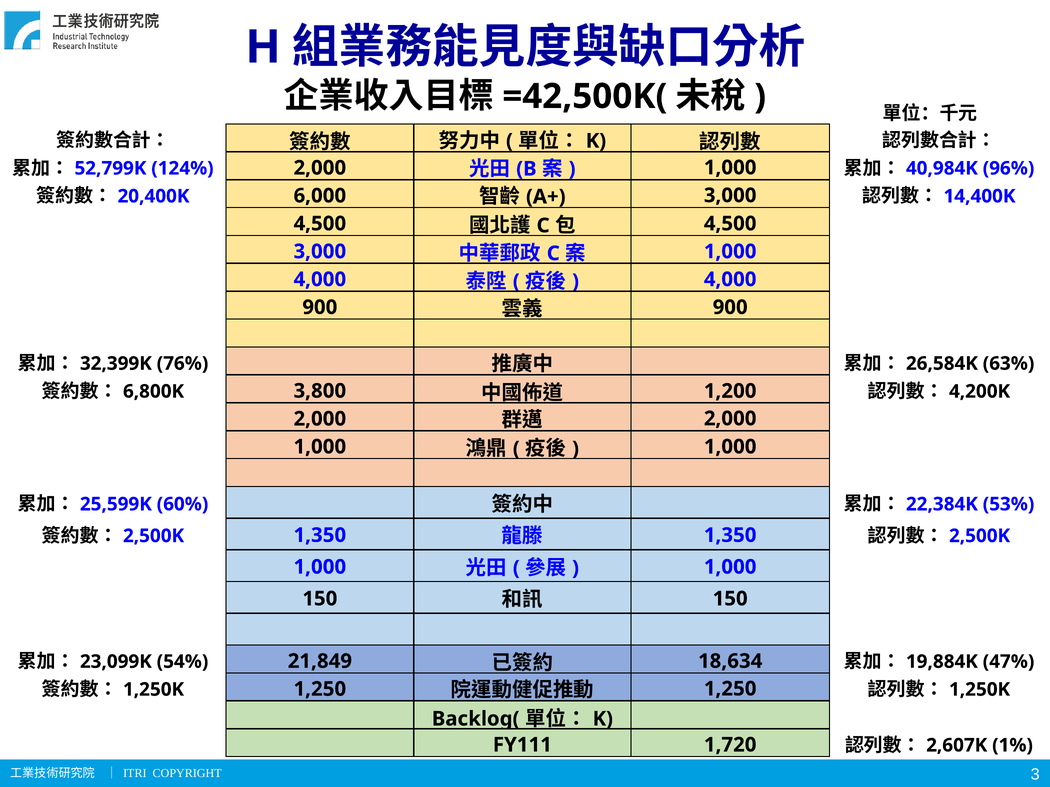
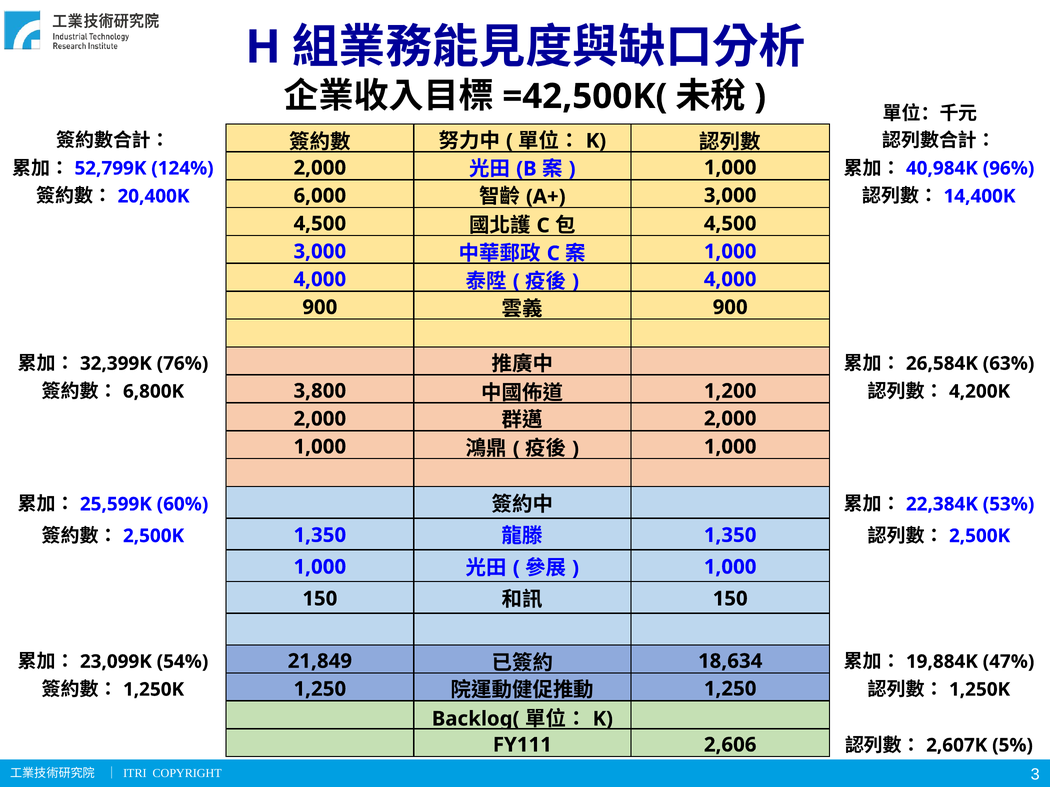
1,720: 1,720 -> 2,606 (730, 745)
1%: 1% -> 5% (1013, 746)
